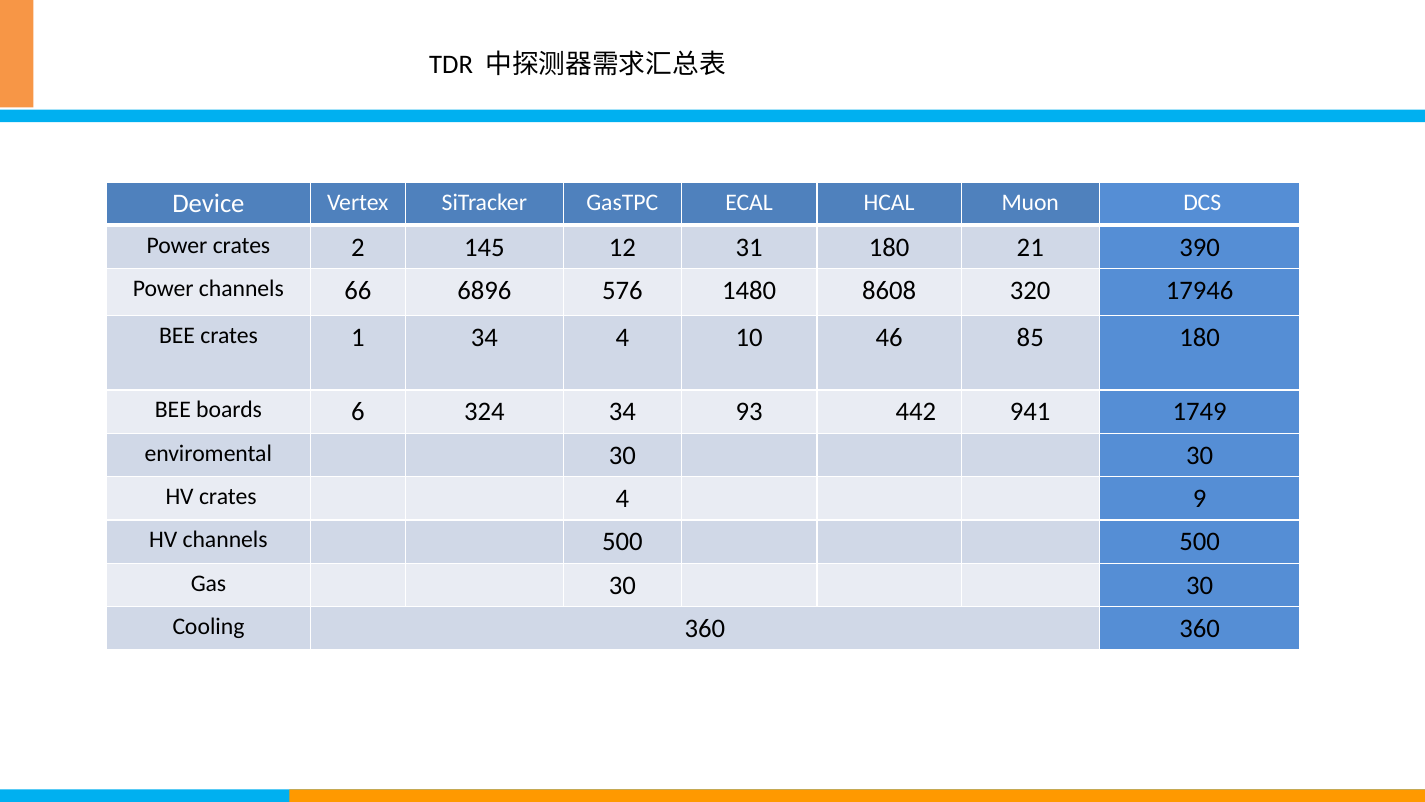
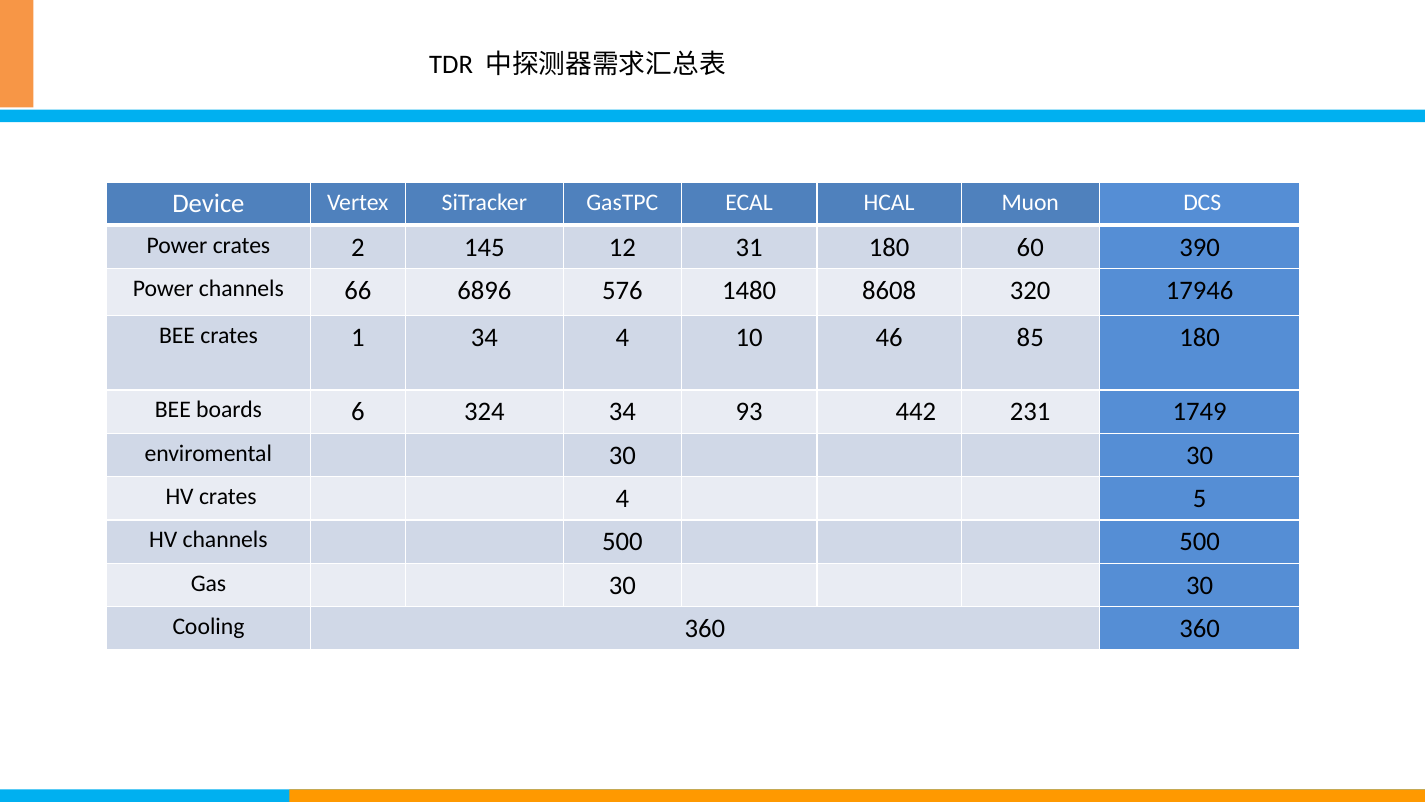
21: 21 -> 60 (1030, 247)
941: 941 -> 231 (1030, 412)
9: 9 -> 5 (1200, 498)
